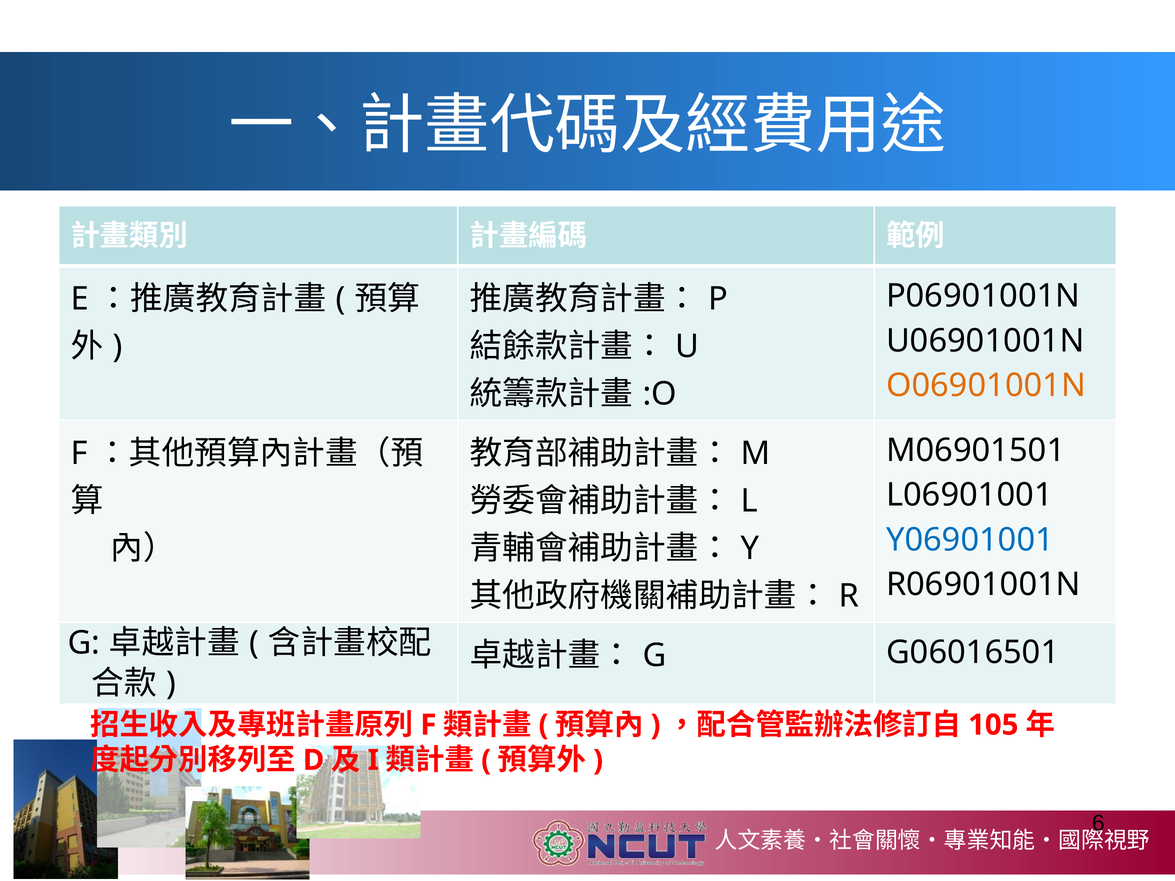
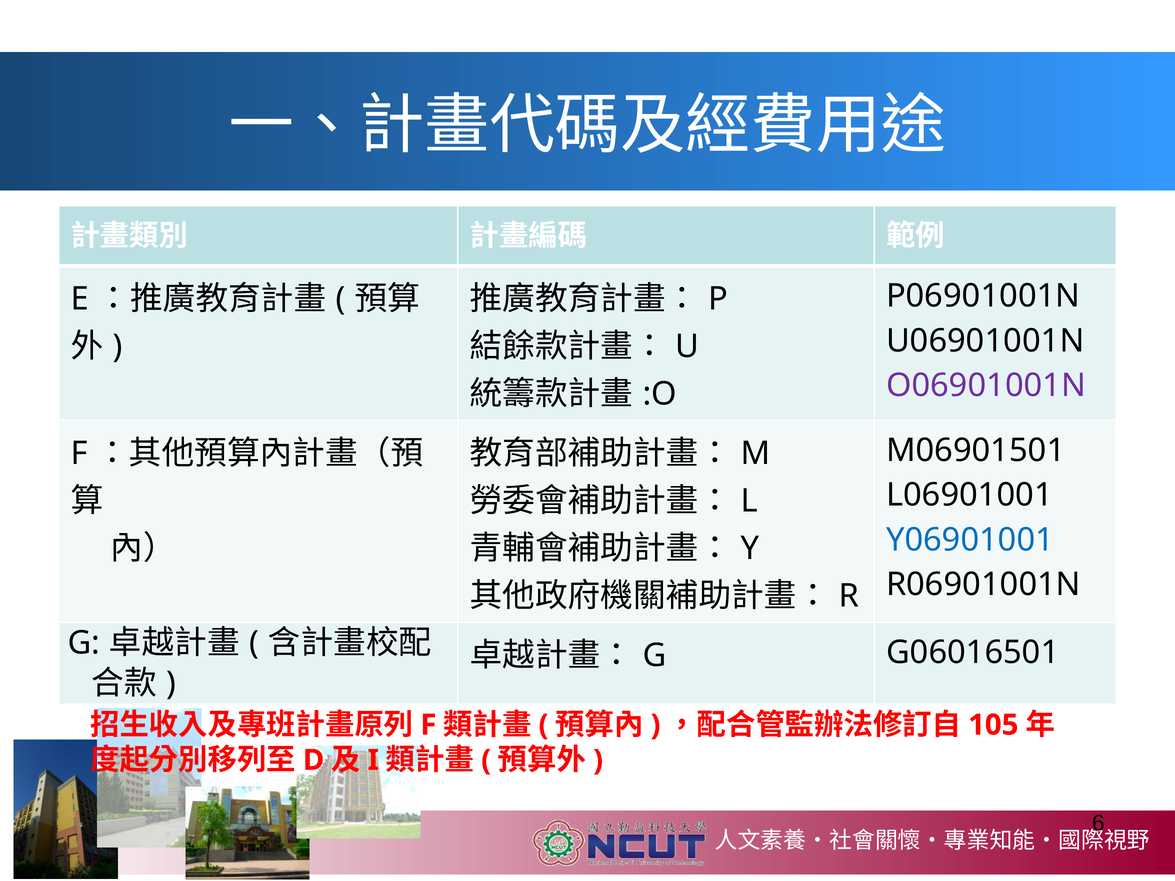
O06901001N colour: orange -> purple (986, 386)
